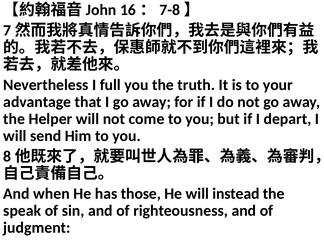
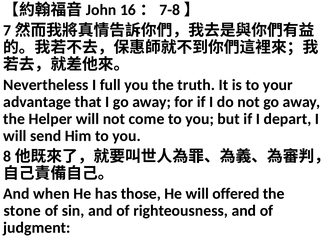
instead: instead -> offered (236, 194)
speak: speak -> stone (22, 211)
